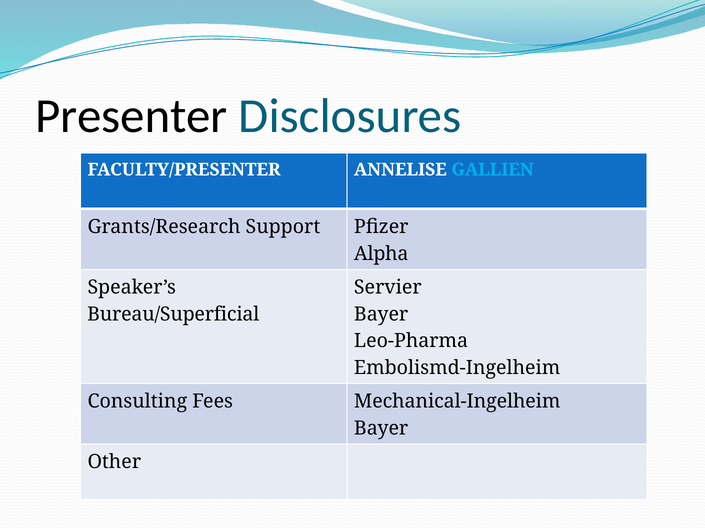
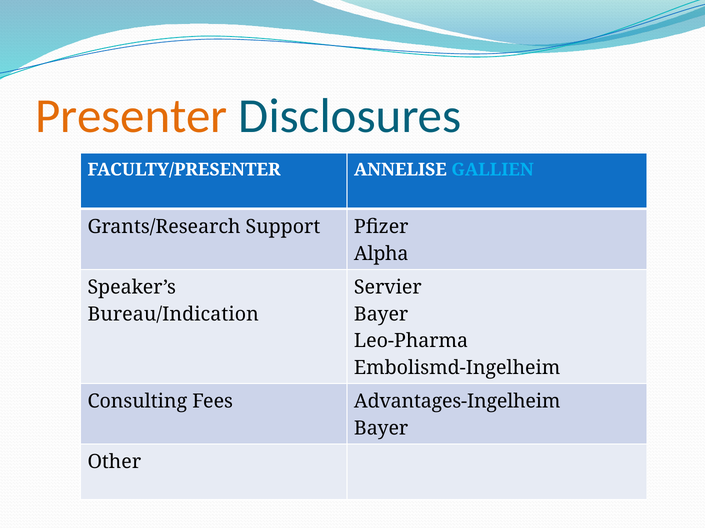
Presenter colour: black -> orange (131, 116)
Bureau/Superficial: Bureau/Superficial -> Bureau/Indication (173, 315)
Mechanical-Ingelheim: Mechanical-Ingelheim -> Advantages-Ingelheim (457, 402)
